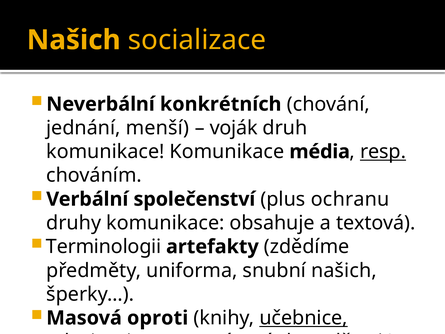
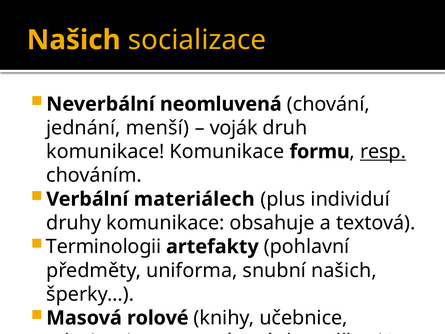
konkrétních: konkrétních -> neomluvená (221, 104)
média: média -> formu (320, 152)
společenství: společenství -> materiálech (194, 199)
ochranu: ochranu -> individuí (350, 199)
zdědíme: zdědíme -> pohlavní (307, 247)
oproti: oproti -> rolové (158, 318)
učebnice underline: present -> none (303, 318)
